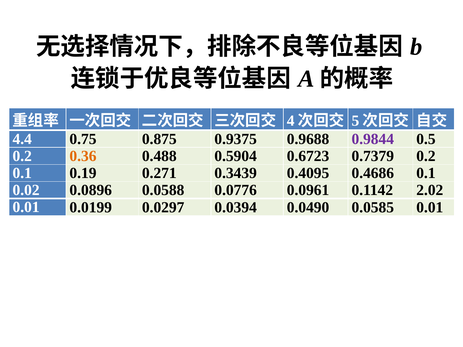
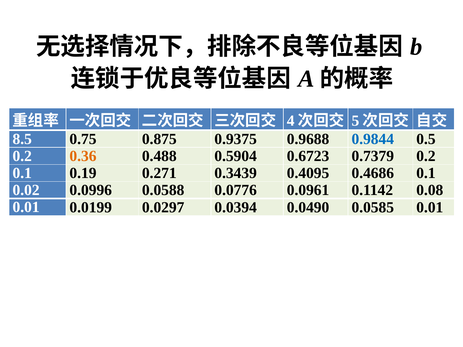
4.4: 4.4 -> 8.5 (22, 139)
0.9844 colour: purple -> blue (373, 139)
0.0896: 0.0896 -> 0.0996 (91, 190)
2.02: 2.02 -> 0.08 (430, 190)
